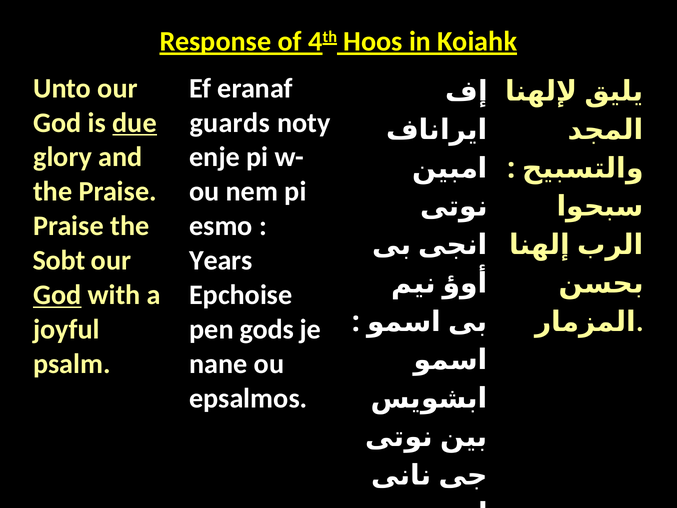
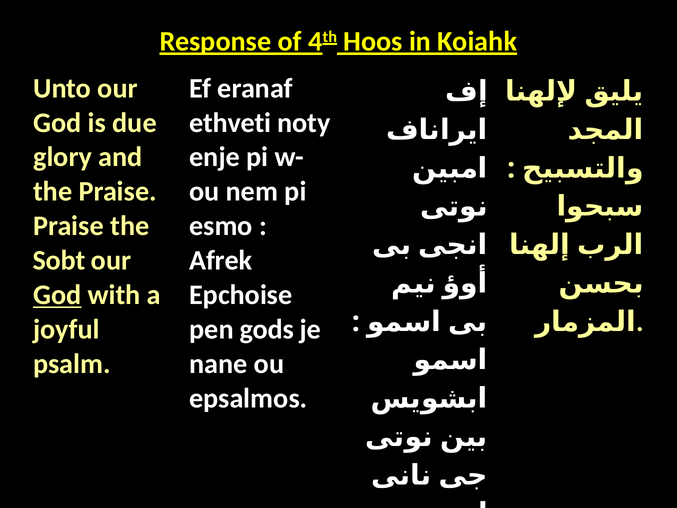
due underline: present -> none (135, 123)
guards: guards -> ethveti (230, 123)
Years: Years -> Afrek (221, 260)
